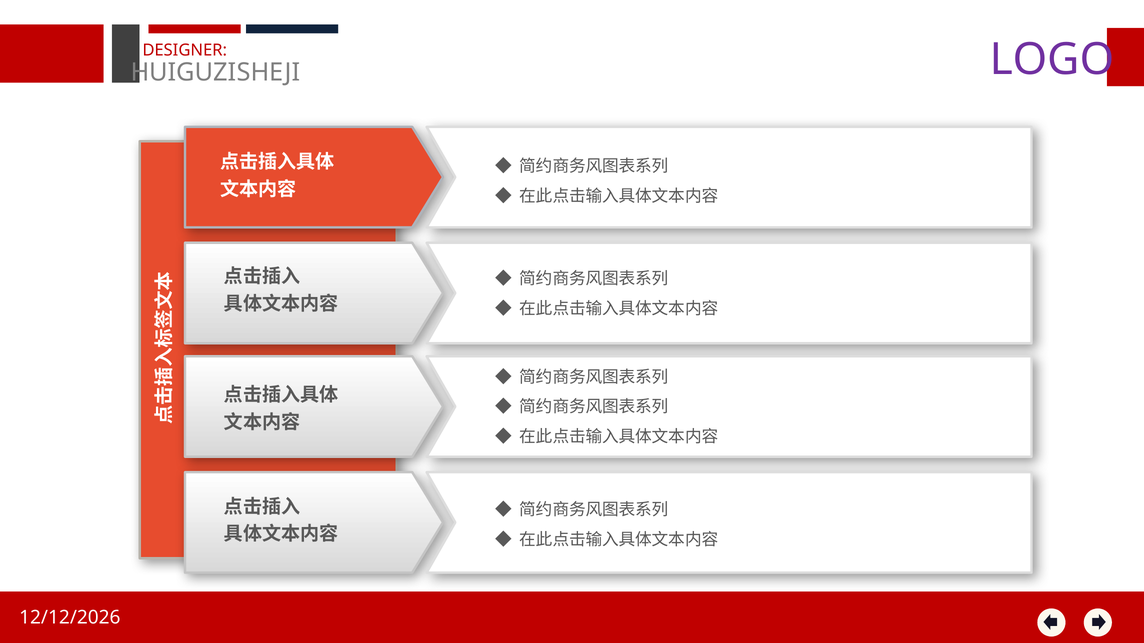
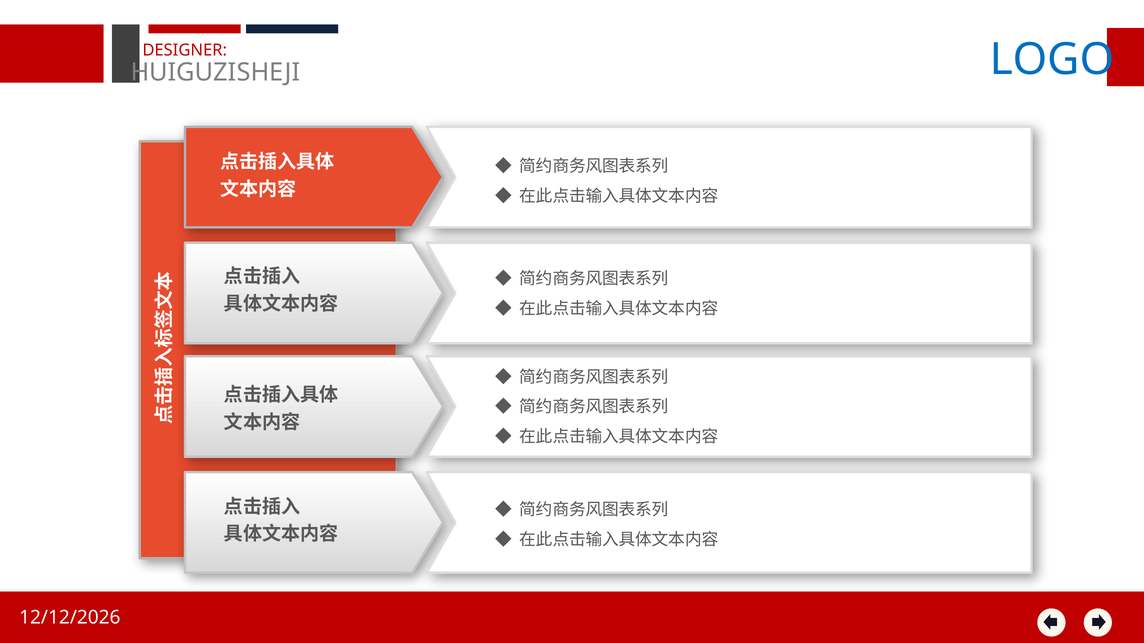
LOGO colour: purple -> blue (1052, 60)
